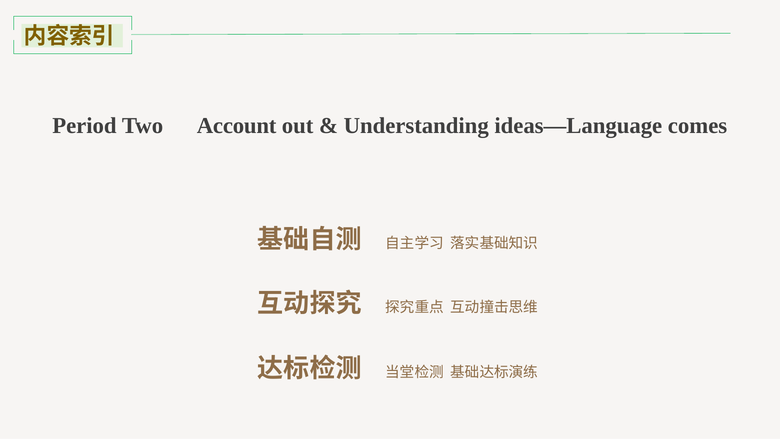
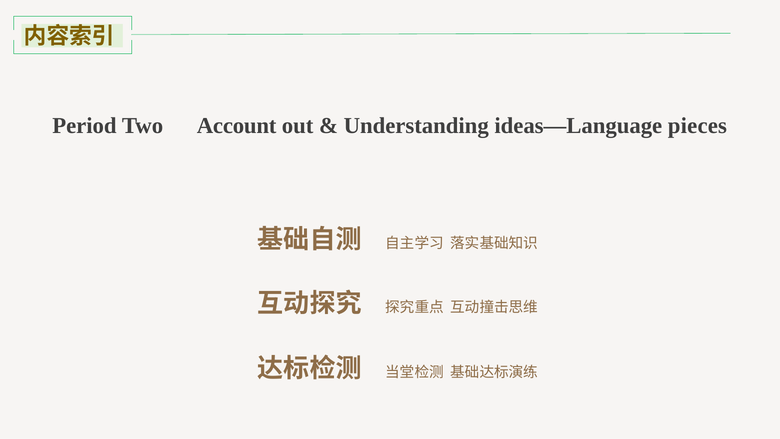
comes: comes -> pieces (697, 126)
